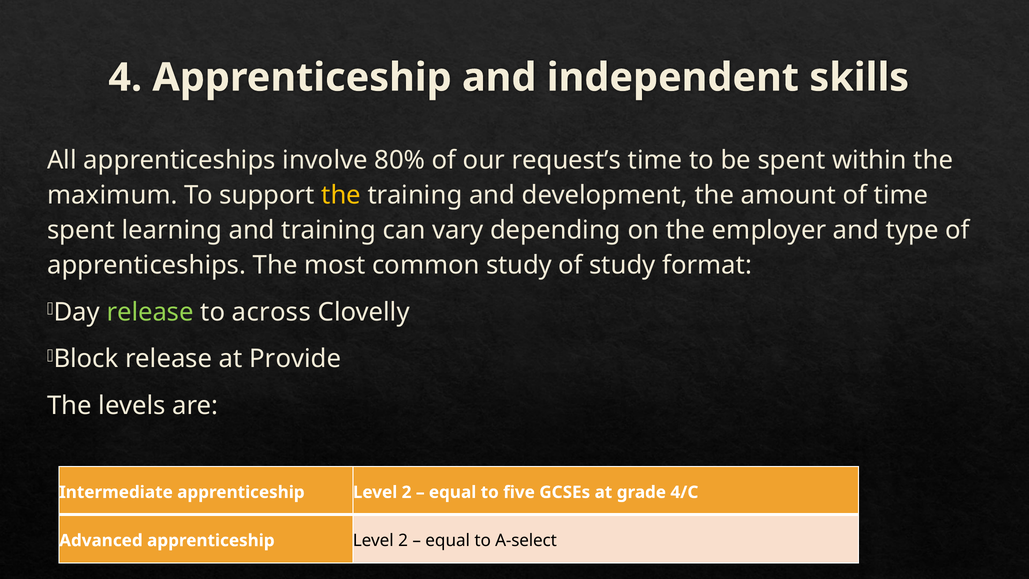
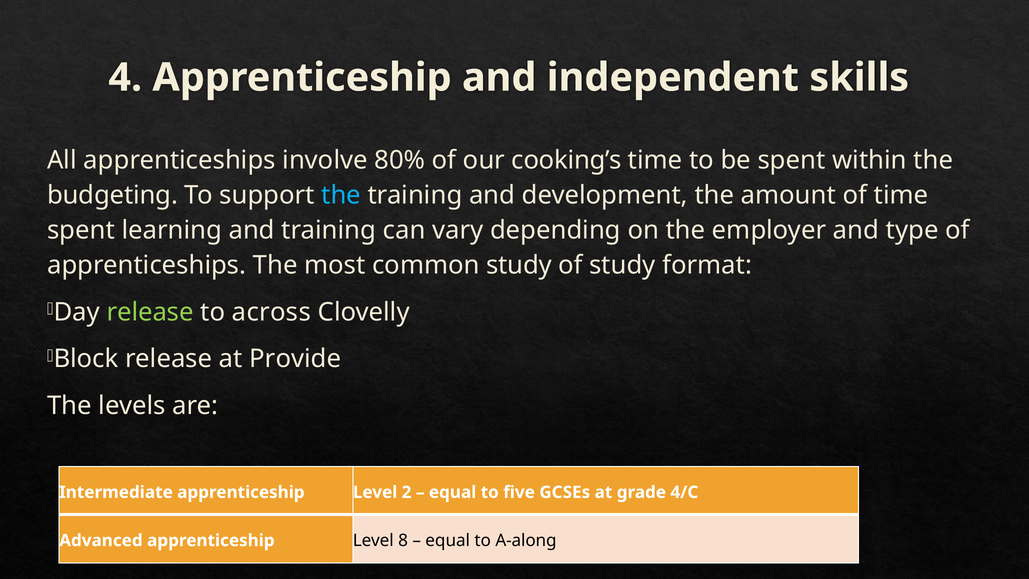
request’s: request’s -> cooking’s (567, 160)
maximum: maximum -> budgeting (113, 195)
the colour: yellow -> light blue (341, 195)
Advanced apprenticeship Level 2: 2 -> 8 (403, 540)
A-select: A-select -> A-along (526, 540)
